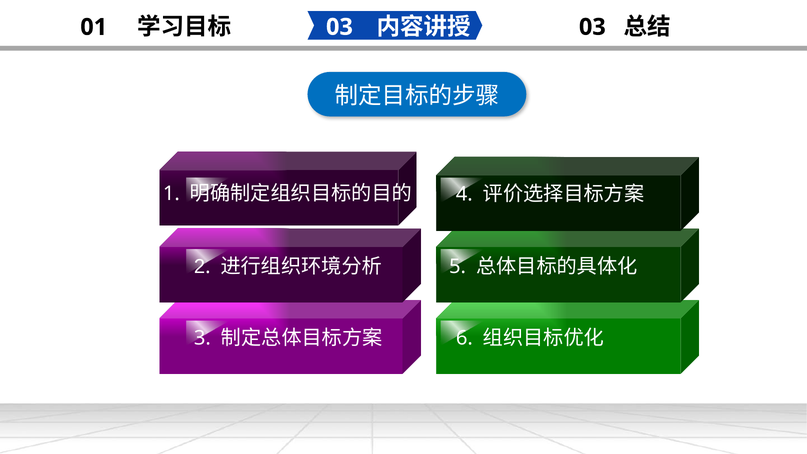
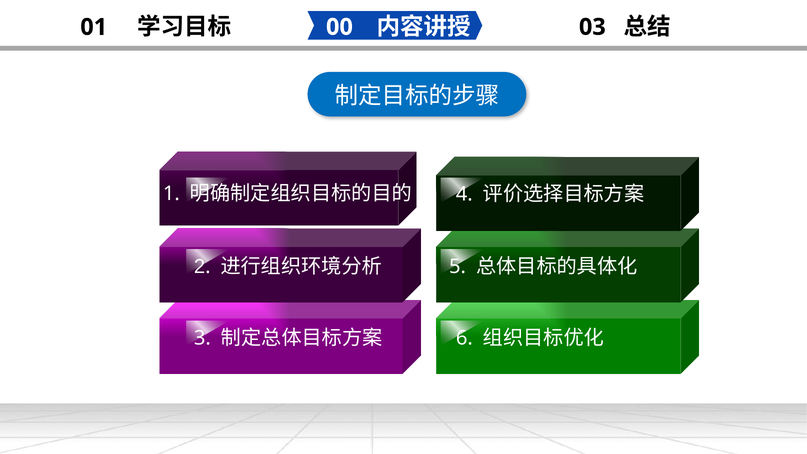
03: 03 -> 00 (339, 27)
